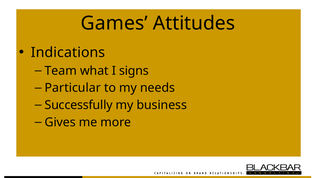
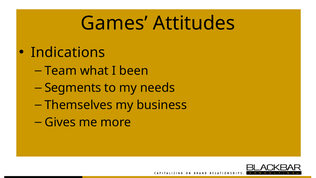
signs: signs -> been (134, 71)
Particular: Particular -> Segments (73, 88)
Successfully: Successfully -> Themselves (79, 105)
